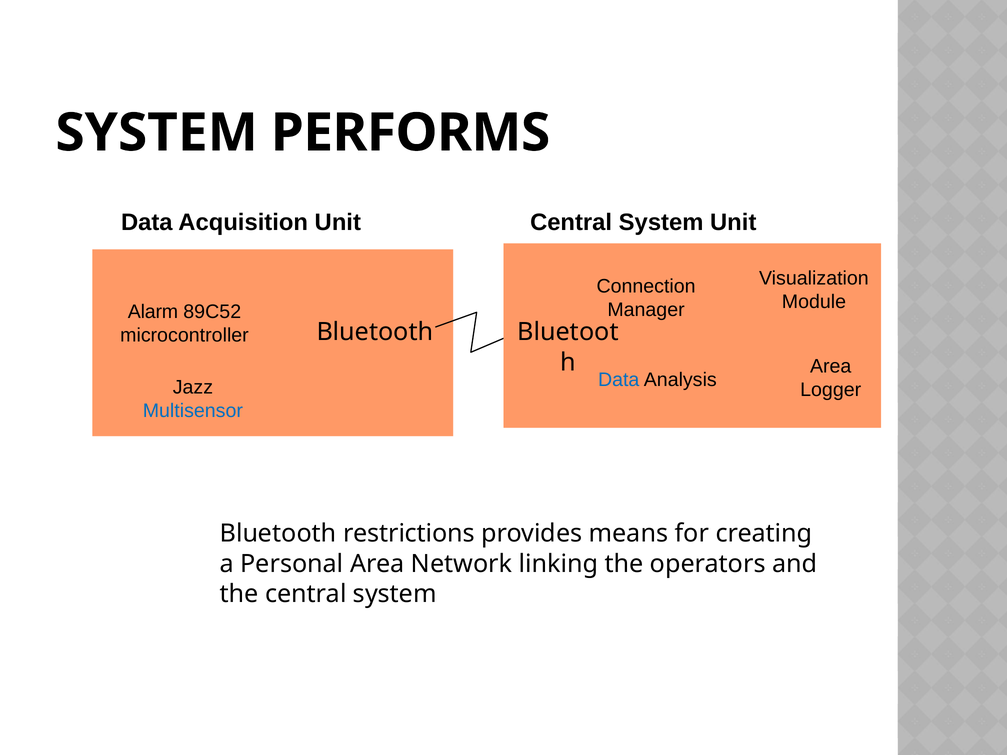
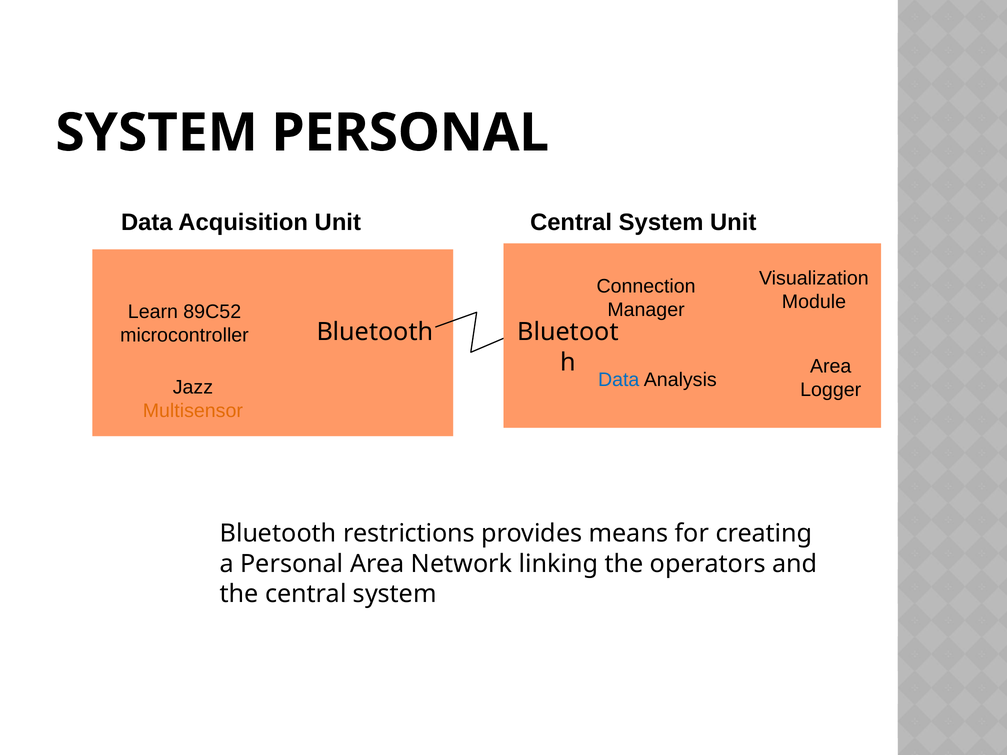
SYSTEM PERFORMS: PERFORMS -> PERSONAL (410, 133)
Alarm: Alarm -> Learn (153, 312)
Multisensor colour: blue -> orange (193, 411)
